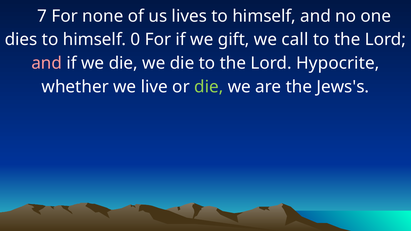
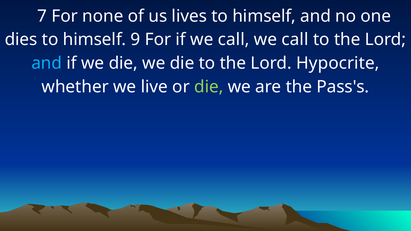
0: 0 -> 9 (136, 40)
if we gift: gift -> call (234, 40)
and colour: pink -> light blue (47, 63)
Jews's: Jews's -> Pass's (343, 87)
